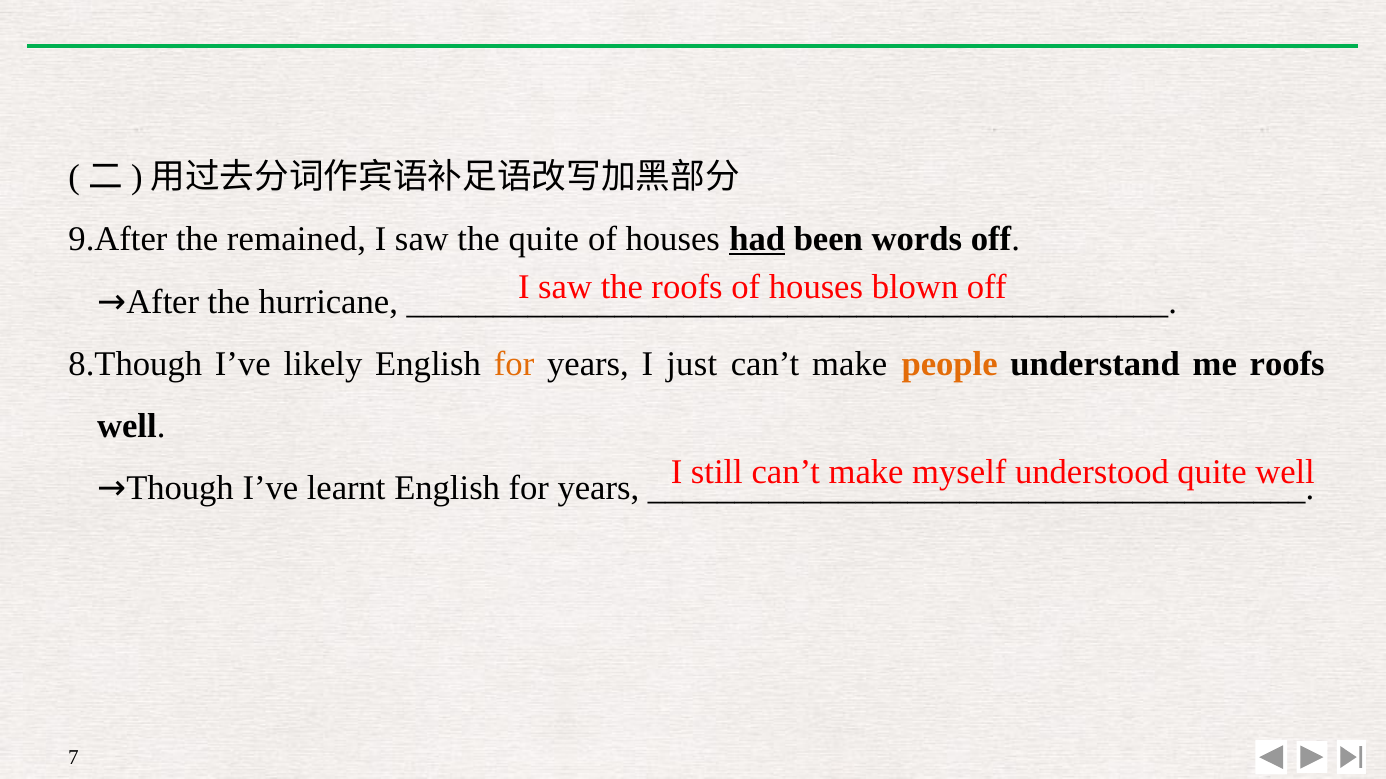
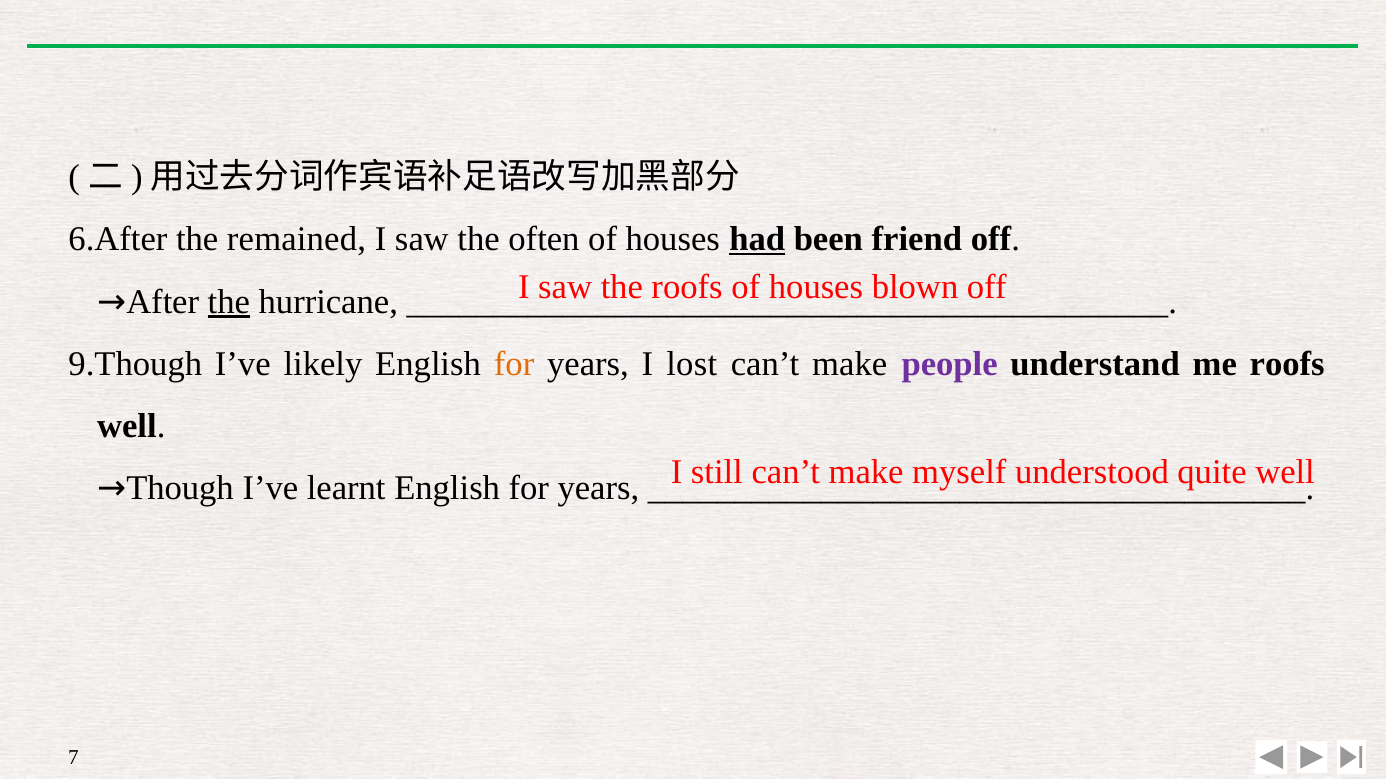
9.After: 9.After -> 6.After (118, 239)
the quite: quite -> often (544, 239)
words: words -> friend (917, 239)
the underline: none -> present (229, 302)
8.Though: 8.Though -> 9.Though (135, 364)
just: just -> lost (692, 364)
people colour: orange -> purple (950, 364)
